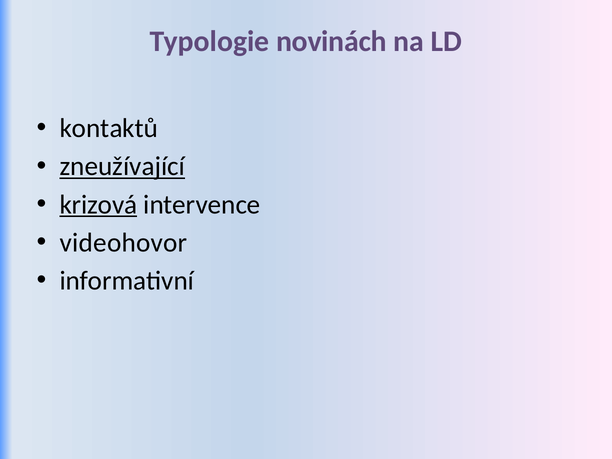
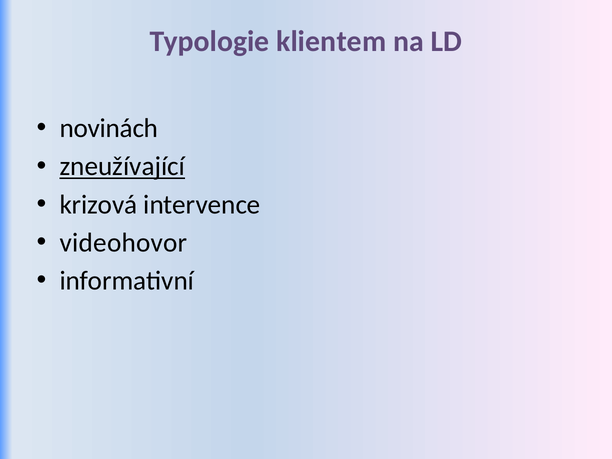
novinách: novinách -> klientem (331, 41)
kontaktů: kontaktů -> novinách (109, 128)
krizová underline: present -> none (98, 205)
